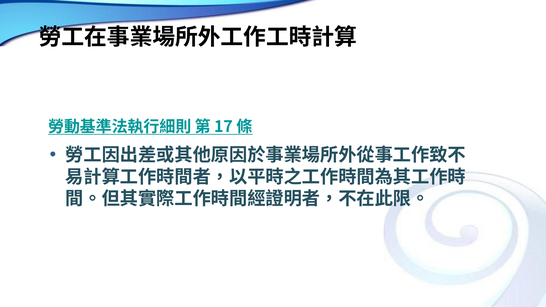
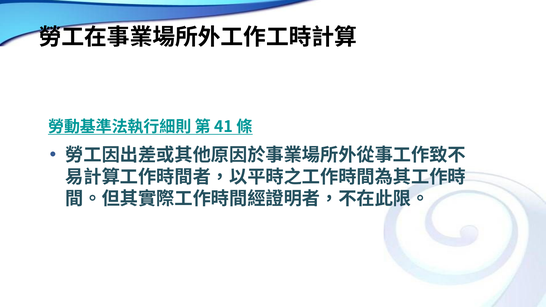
17: 17 -> 41 (224, 127)
